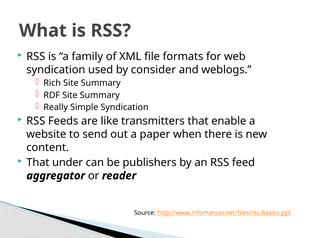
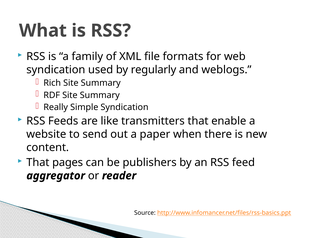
consider: consider -> regularly (154, 70)
under: under -> pages (68, 162)
